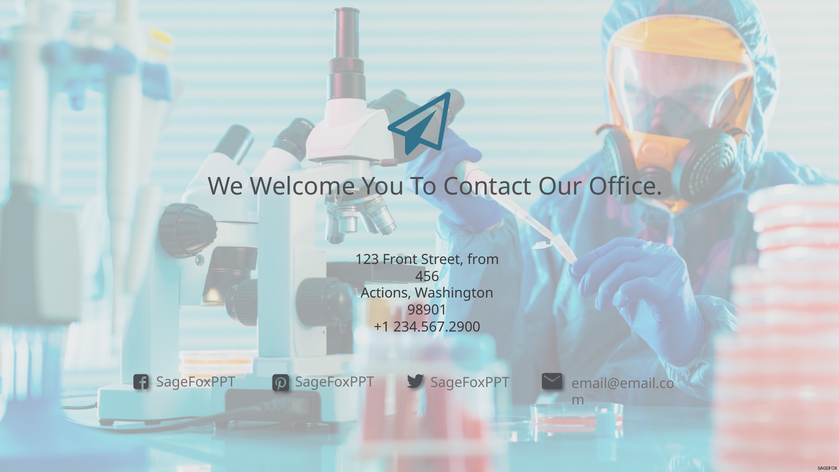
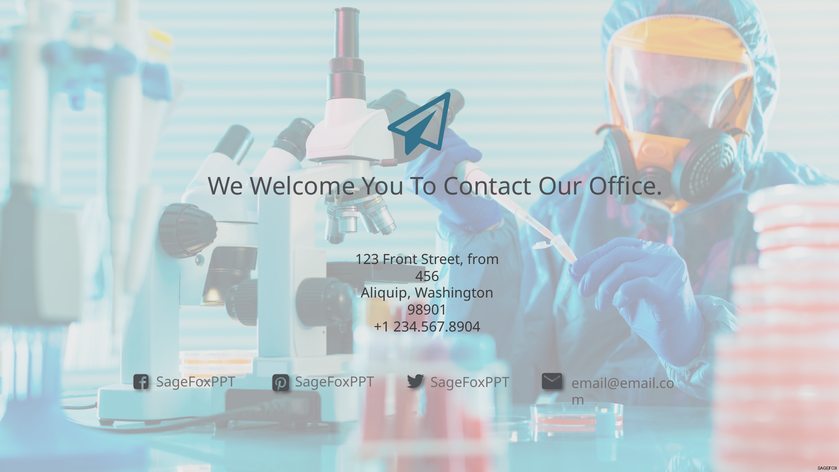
Actions: Actions -> Aliquip (386, 293)
234.567.2900: 234.567.2900 -> 234.567.8904 (437, 327)
